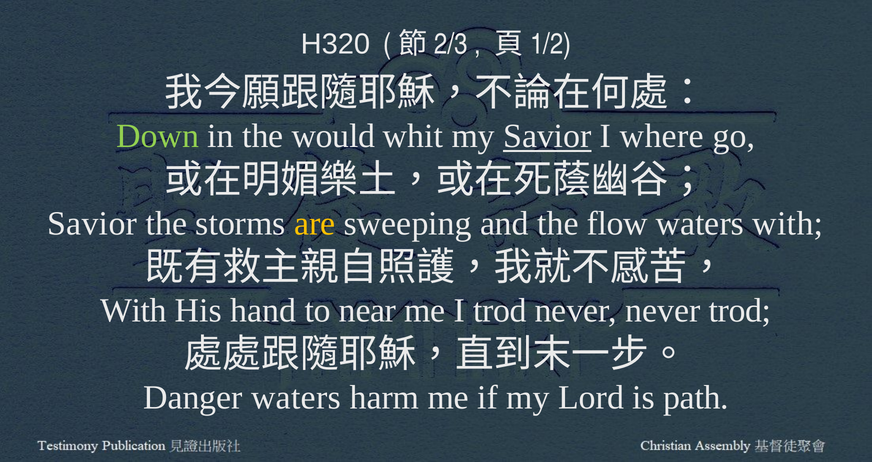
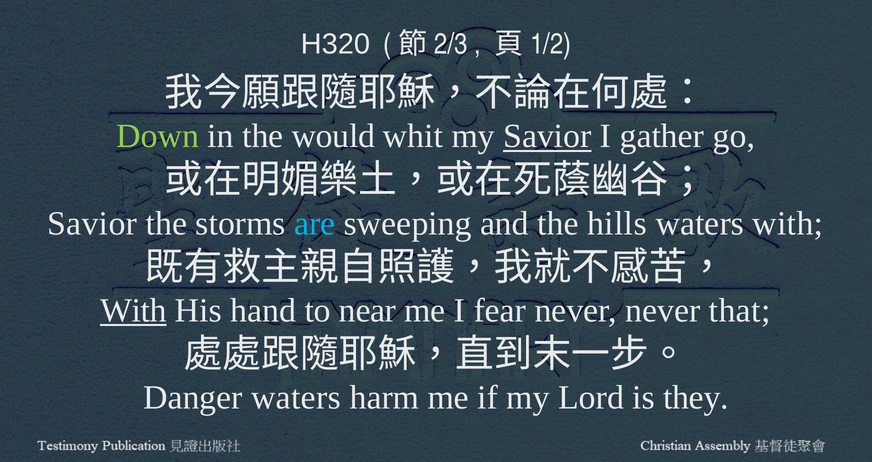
where: where -> gather (662, 136)
are colour: yellow -> light blue (315, 223)
flow: flow -> hills (617, 223)
With underline: none -> present (134, 311)
I trod: trod -> fear (500, 311)
never trod: trod -> that (740, 311)
path: path -> they (696, 398)
